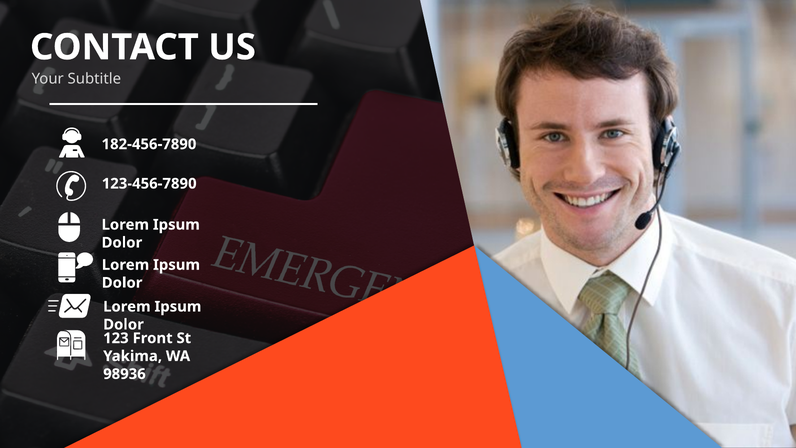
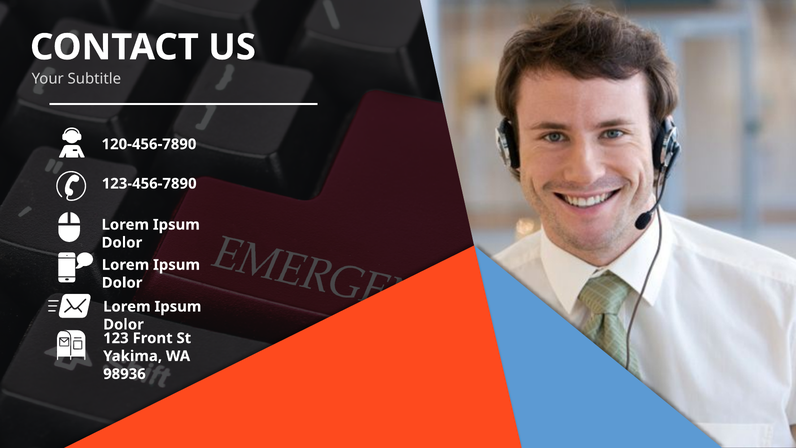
182-456-7890: 182-456-7890 -> 120-456-7890 (149, 144)
